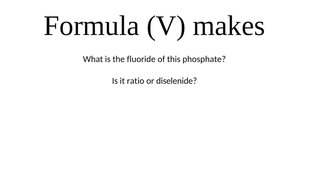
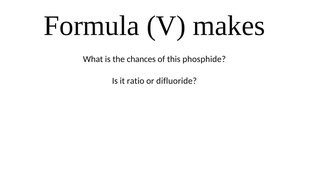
fluoride: fluoride -> chances (141, 59)
phosphate: phosphate -> phosphide (204, 59)
diselenide: diselenide -> difluoride (177, 81)
